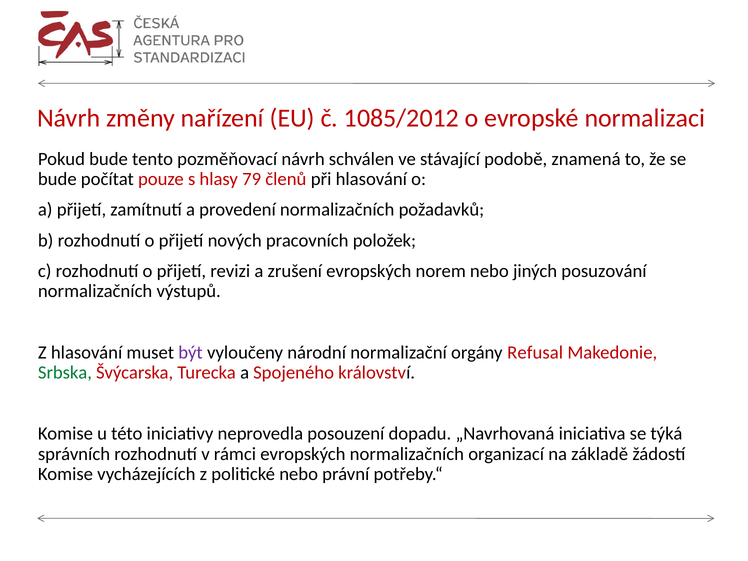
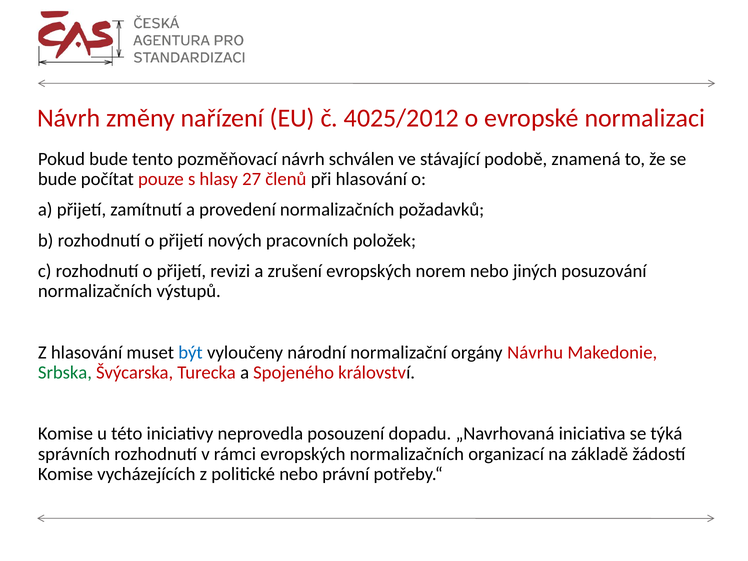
1085/2012: 1085/2012 -> 4025/2012 (401, 118)
79: 79 -> 27 (252, 179)
být colour: purple -> blue (191, 352)
Refusal: Refusal -> Návrhu (535, 352)
